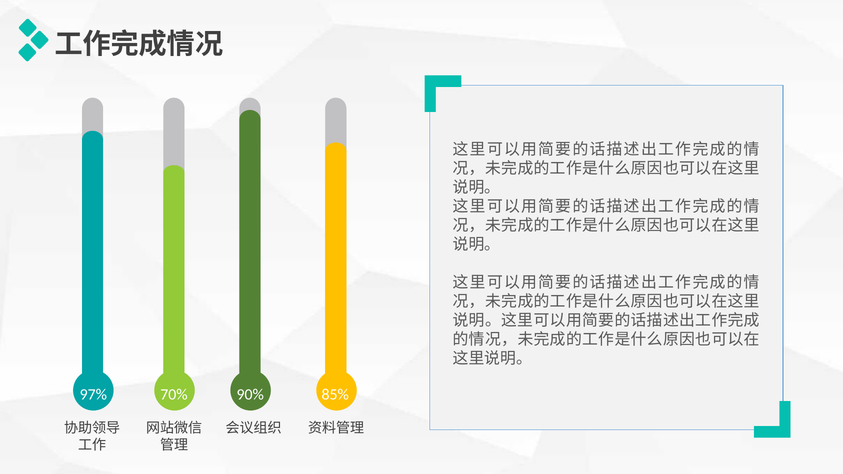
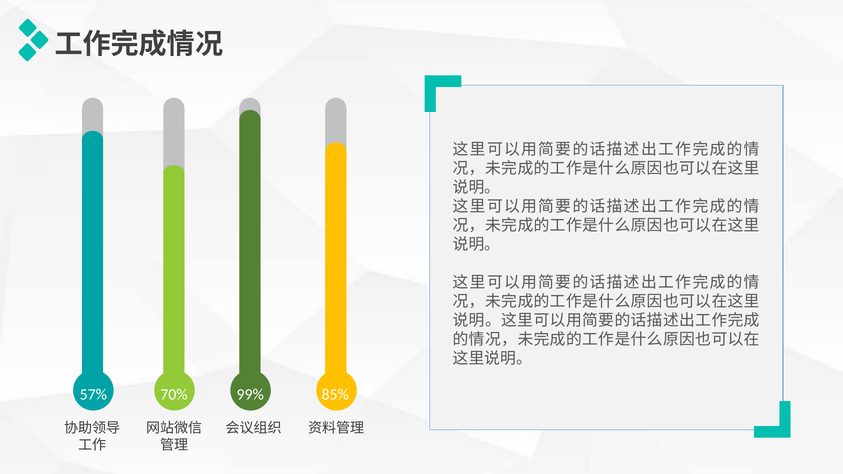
97%: 97% -> 57% (93, 395)
90%: 90% -> 99% (250, 395)
